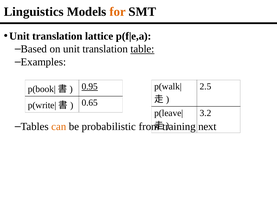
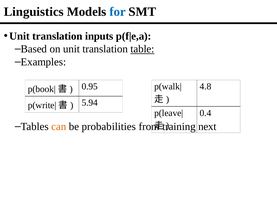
for colour: orange -> blue (118, 12)
lattice: lattice -> inputs (99, 36)
2.5: 2.5 -> 4.8 (205, 86)
0.95 underline: present -> none (90, 86)
0.65: 0.65 -> 5.94 (90, 103)
3.2: 3.2 -> 0.4 (205, 113)
probabilistic: probabilistic -> probabilities (109, 126)
